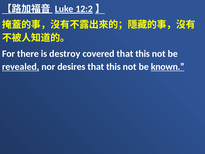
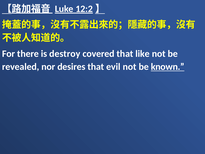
covered that this: this -> like (143, 54)
revealed underline: present -> none (21, 67)
this: this -> evil (113, 67)
